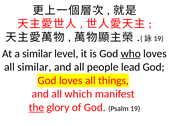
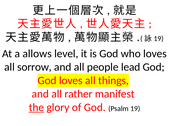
a similar: similar -> allows (37, 54)
who underline: present -> none (131, 54)
all similar: similar -> sorrow (34, 67)
which: which -> rather (79, 94)
